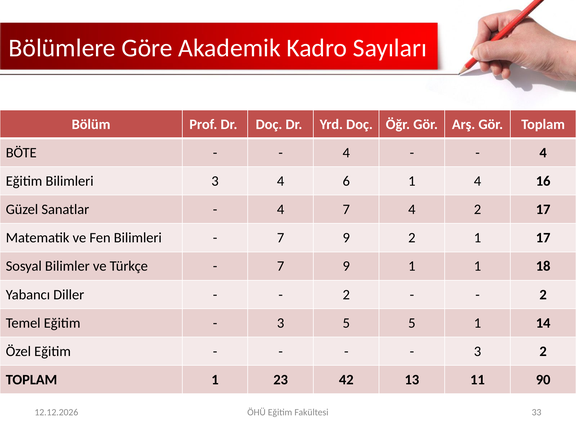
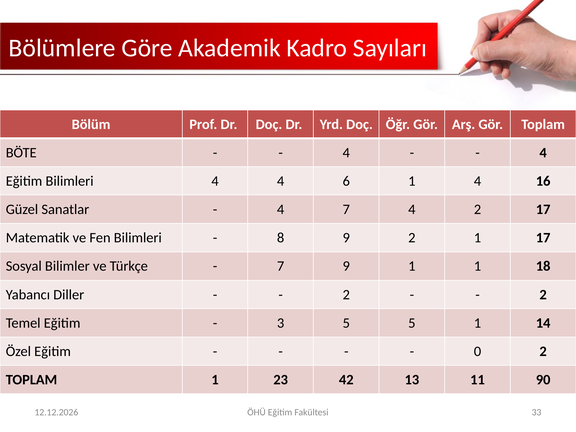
Bilimleri 3: 3 -> 4 (215, 181)
7: 7 -> 8 (281, 238)
3: 3 -> 0 (478, 351)
